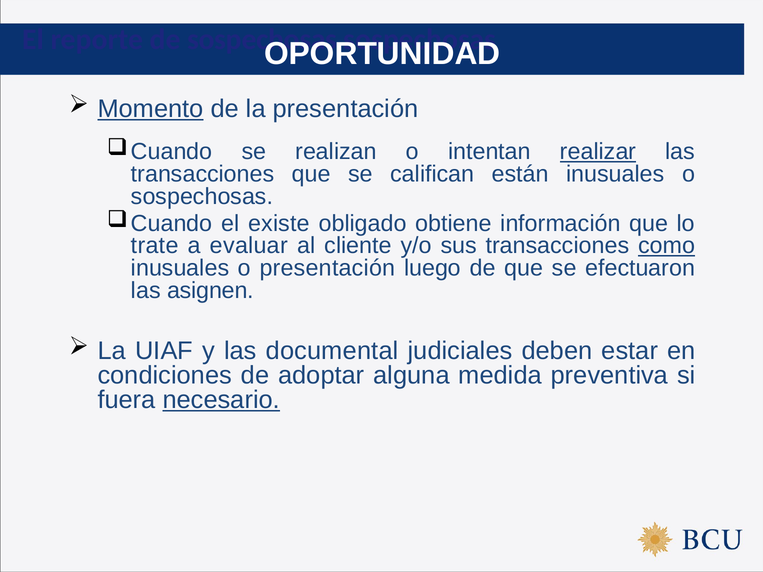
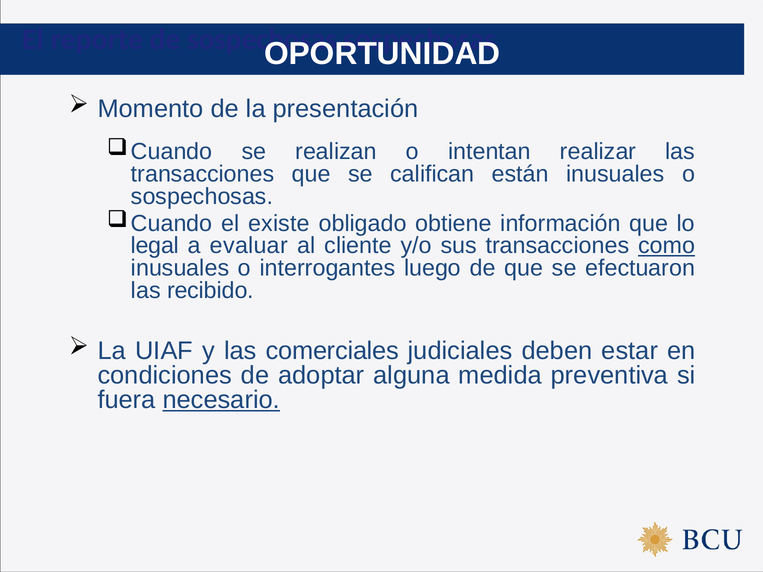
Momento underline: present -> none (151, 109)
realizar underline: present -> none (598, 152)
trate: trate -> legal (155, 246)
o presentación: presentación -> interrogantes (327, 268)
asignen: asignen -> recibido (210, 291)
documental: documental -> comerciales (332, 351)
